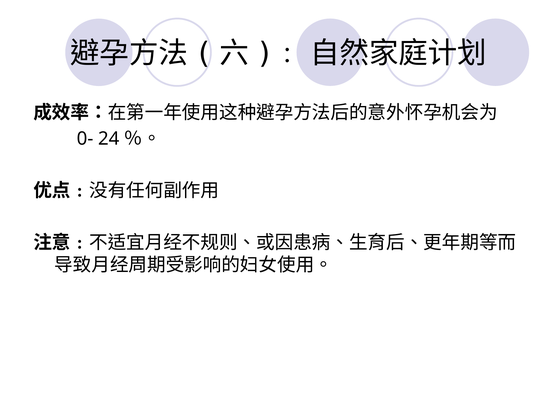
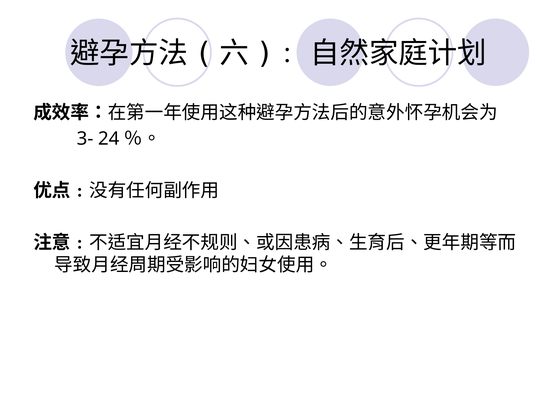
0-: 0- -> 3- (85, 139)
